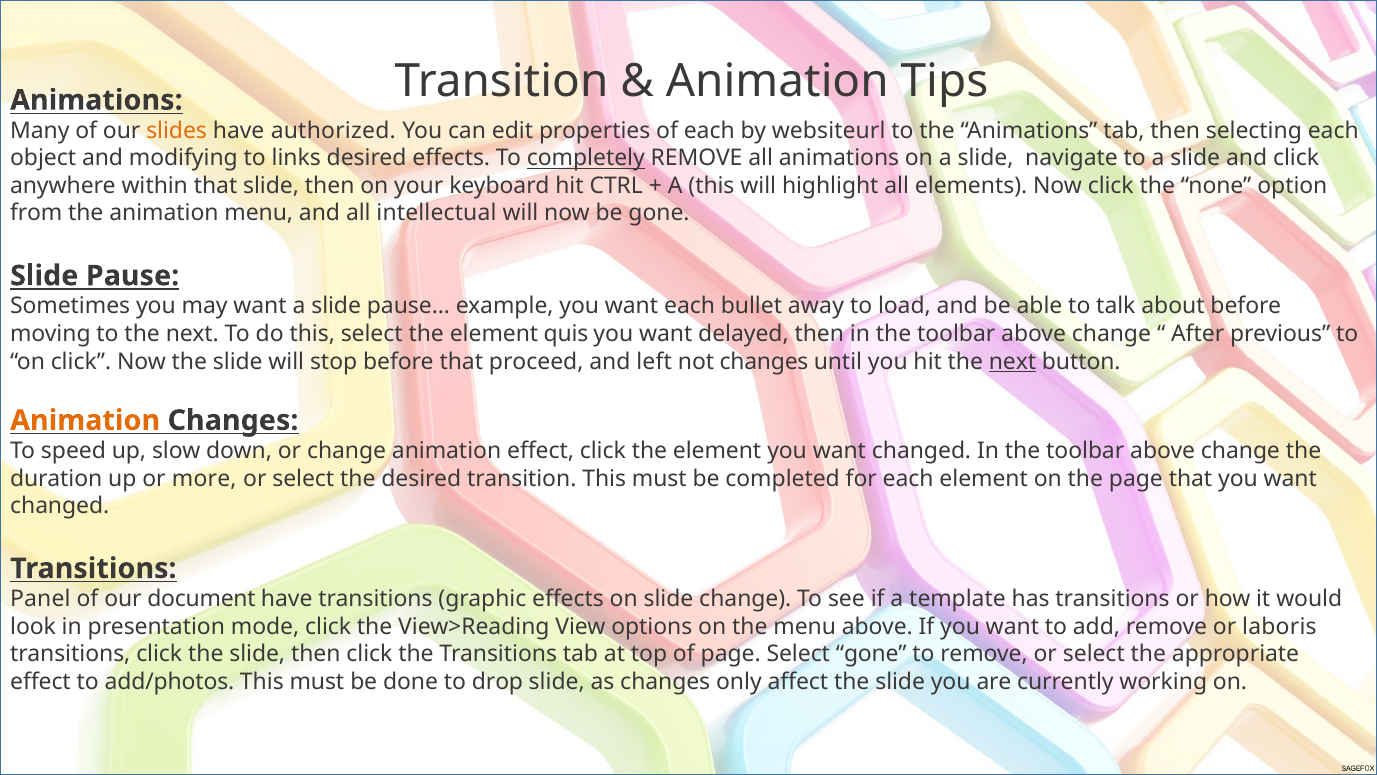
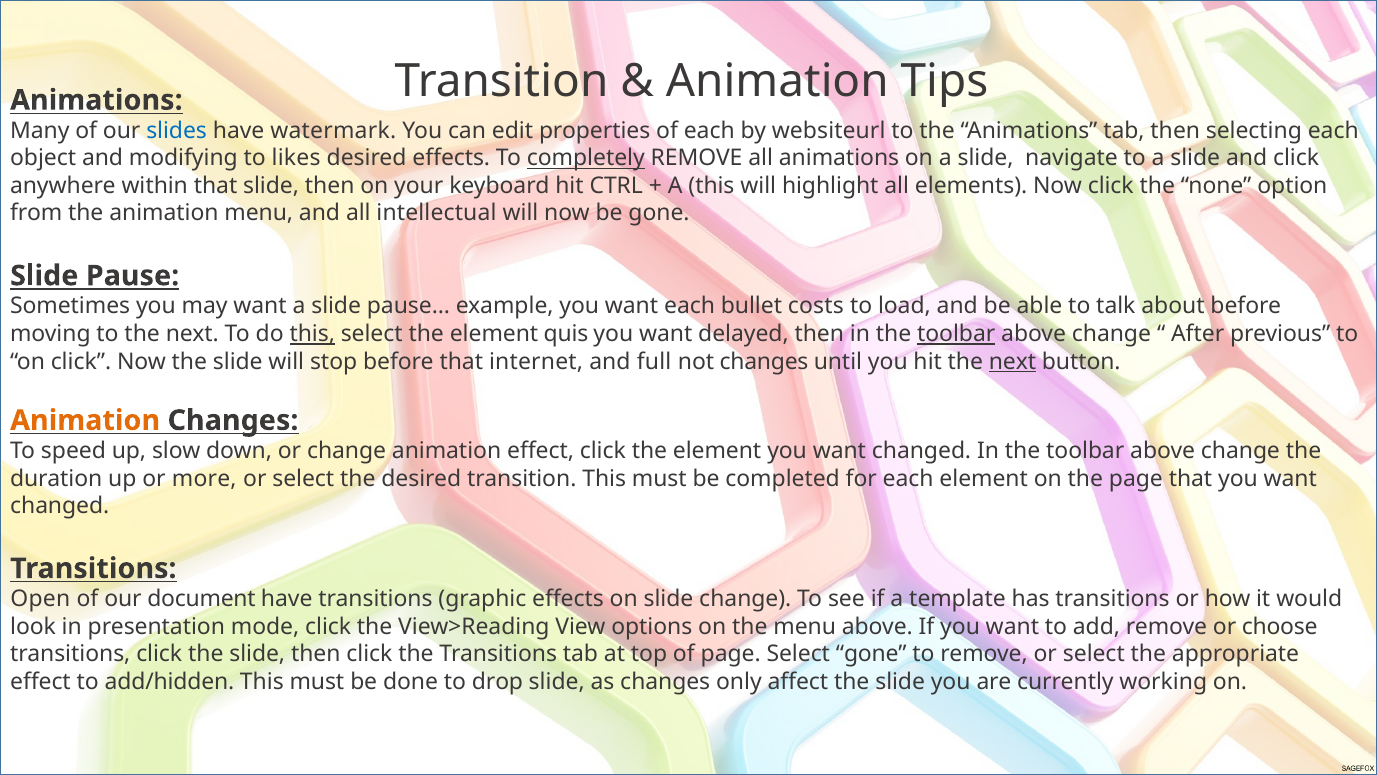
slides colour: orange -> blue (177, 131)
authorized: authorized -> watermark (333, 131)
links: links -> likes (296, 158)
away: away -> costs (816, 306)
this underline: none -> present (312, 334)
toolbar underline: none -> present (956, 334)
proceed: proceed -> internet (536, 361)
left: left -> full (654, 361)
Panel: Panel -> Open (40, 599)
laboris: laboris -> choose (1280, 626)
add/photos: add/photos -> add/hidden (169, 681)
